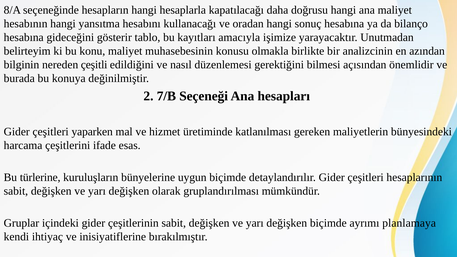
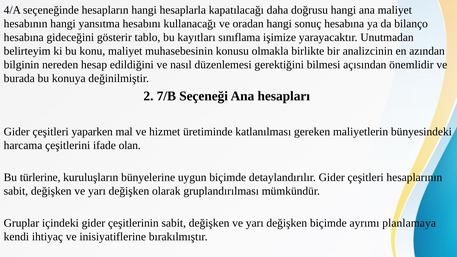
8/A: 8/A -> 4/A (12, 10)
amacıyla: amacıyla -> sınıflama (239, 37)
çeşitli: çeşitli -> hesap (94, 65)
esas: esas -> olan (130, 146)
